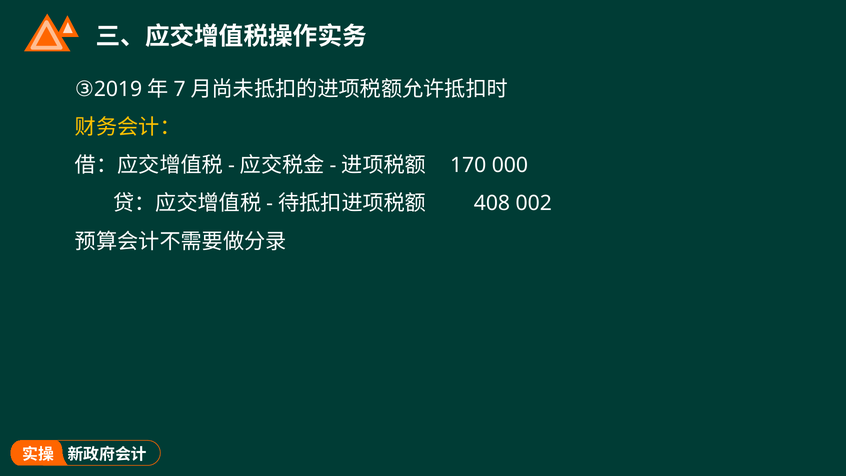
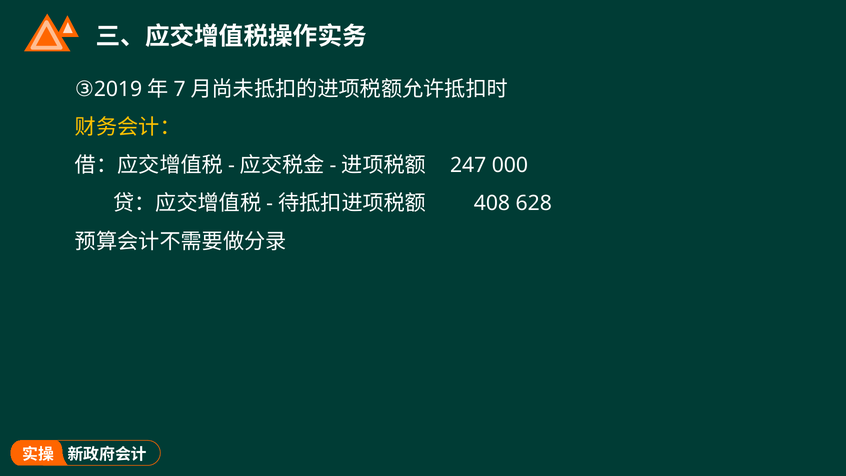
170: 170 -> 247 (468, 165)
002: 002 -> 628 (534, 203)
